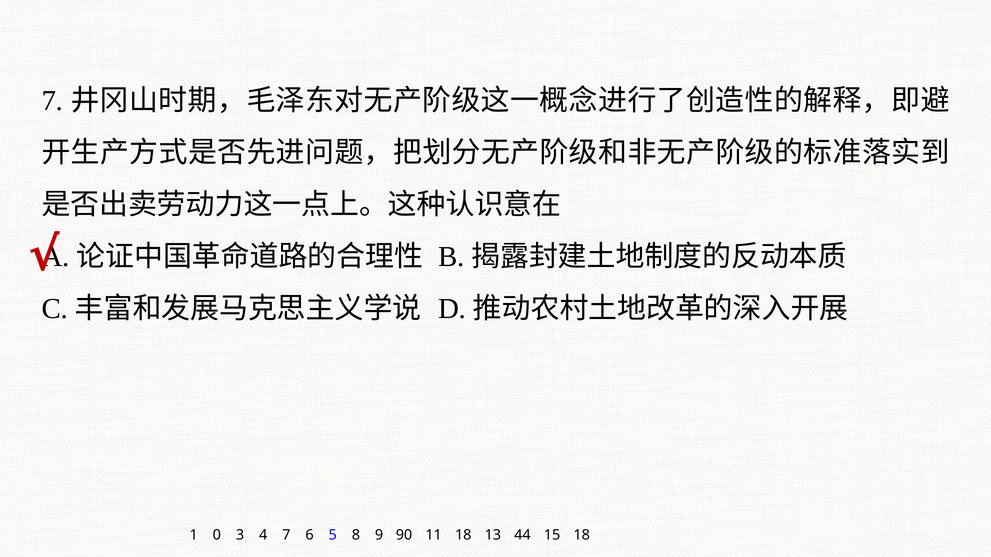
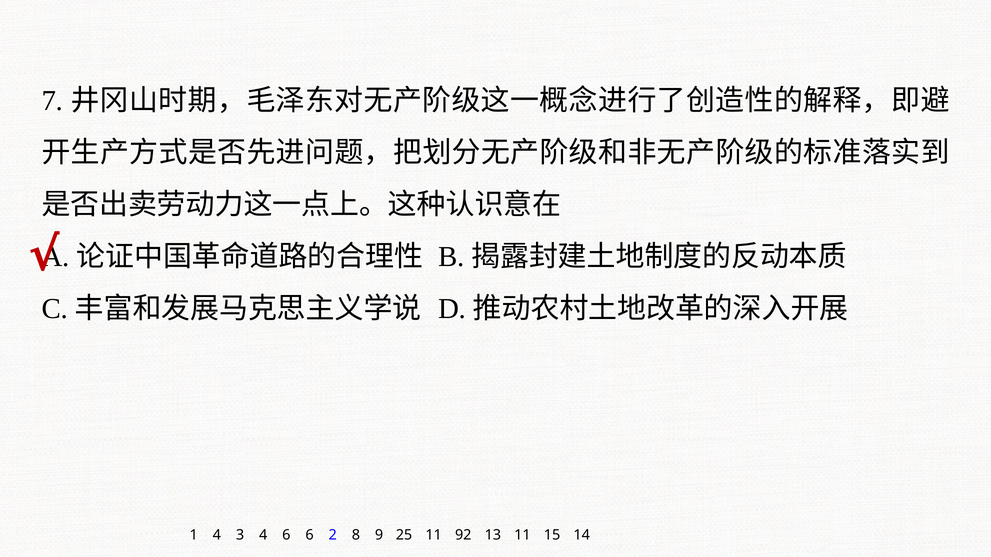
1 0: 0 -> 4 (217, 536)
4 7: 7 -> 6 (286, 536)
5: 5 -> 2 (333, 536)
90: 90 -> 25 (404, 536)
11 18: 18 -> 92 (463, 536)
13 44: 44 -> 11 (522, 536)
15 18: 18 -> 14 (582, 536)
